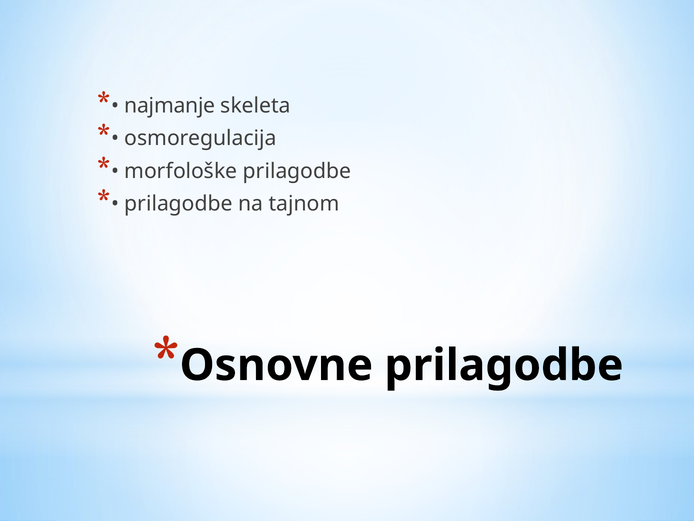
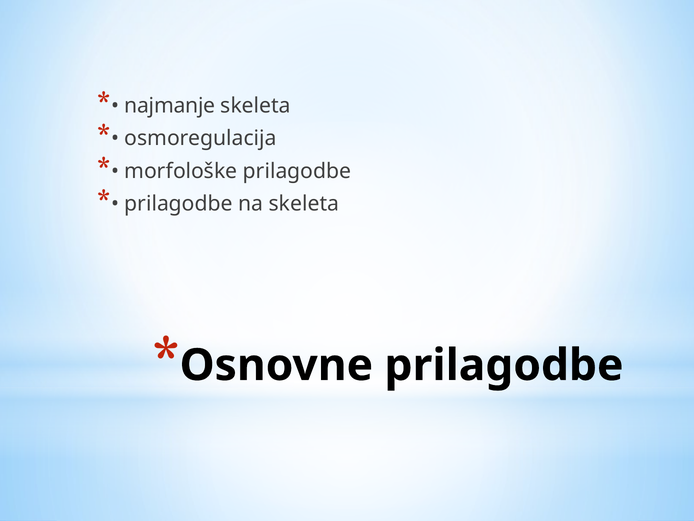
na tajnom: tajnom -> skeleta (304, 203)
